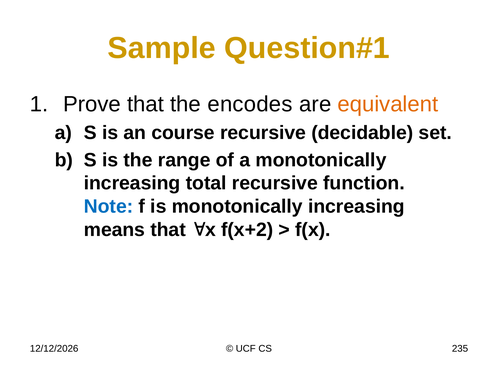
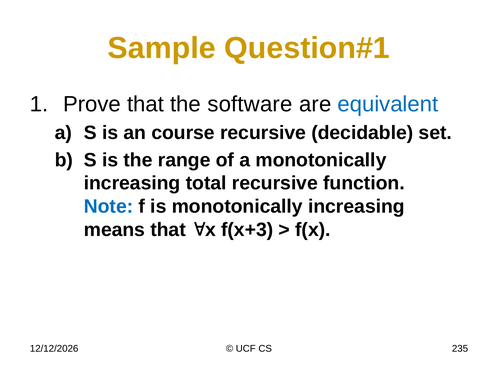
encodes: encodes -> software (250, 104)
equivalent colour: orange -> blue (388, 104)
f(x+2: f(x+2 -> f(x+3 (247, 230)
